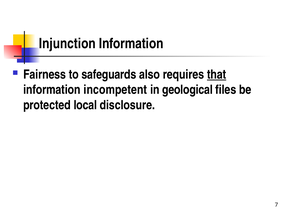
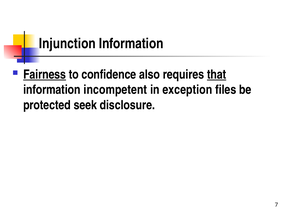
Fairness underline: none -> present (45, 75)
safeguards: safeguards -> confidence (109, 75)
geological: geological -> exception (187, 90)
local: local -> seek (85, 105)
